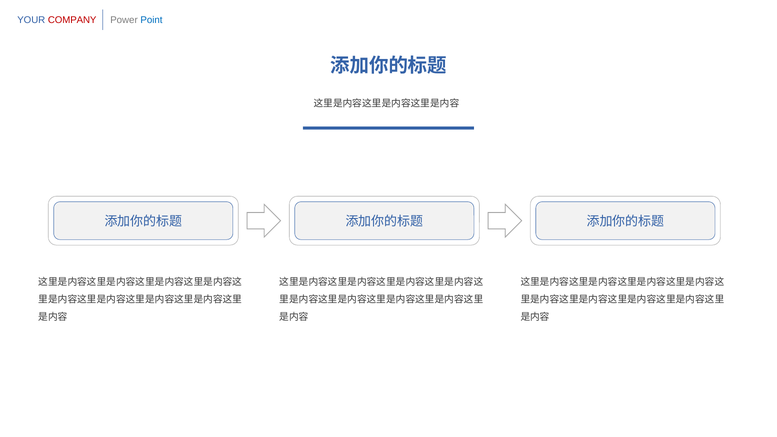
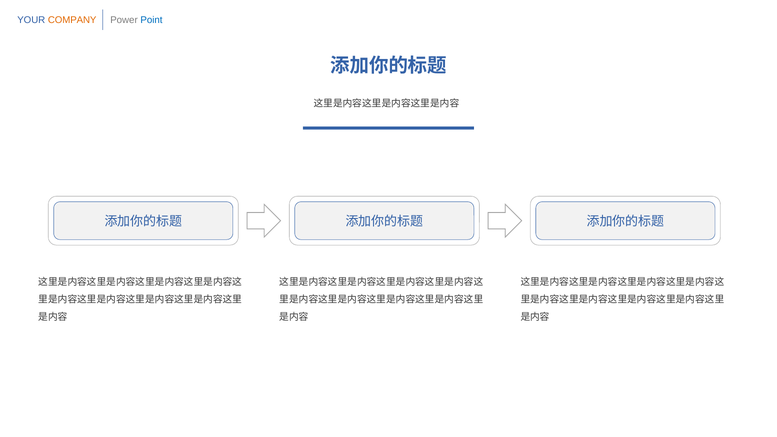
COMPANY colour: red -> orange (72, 20)
